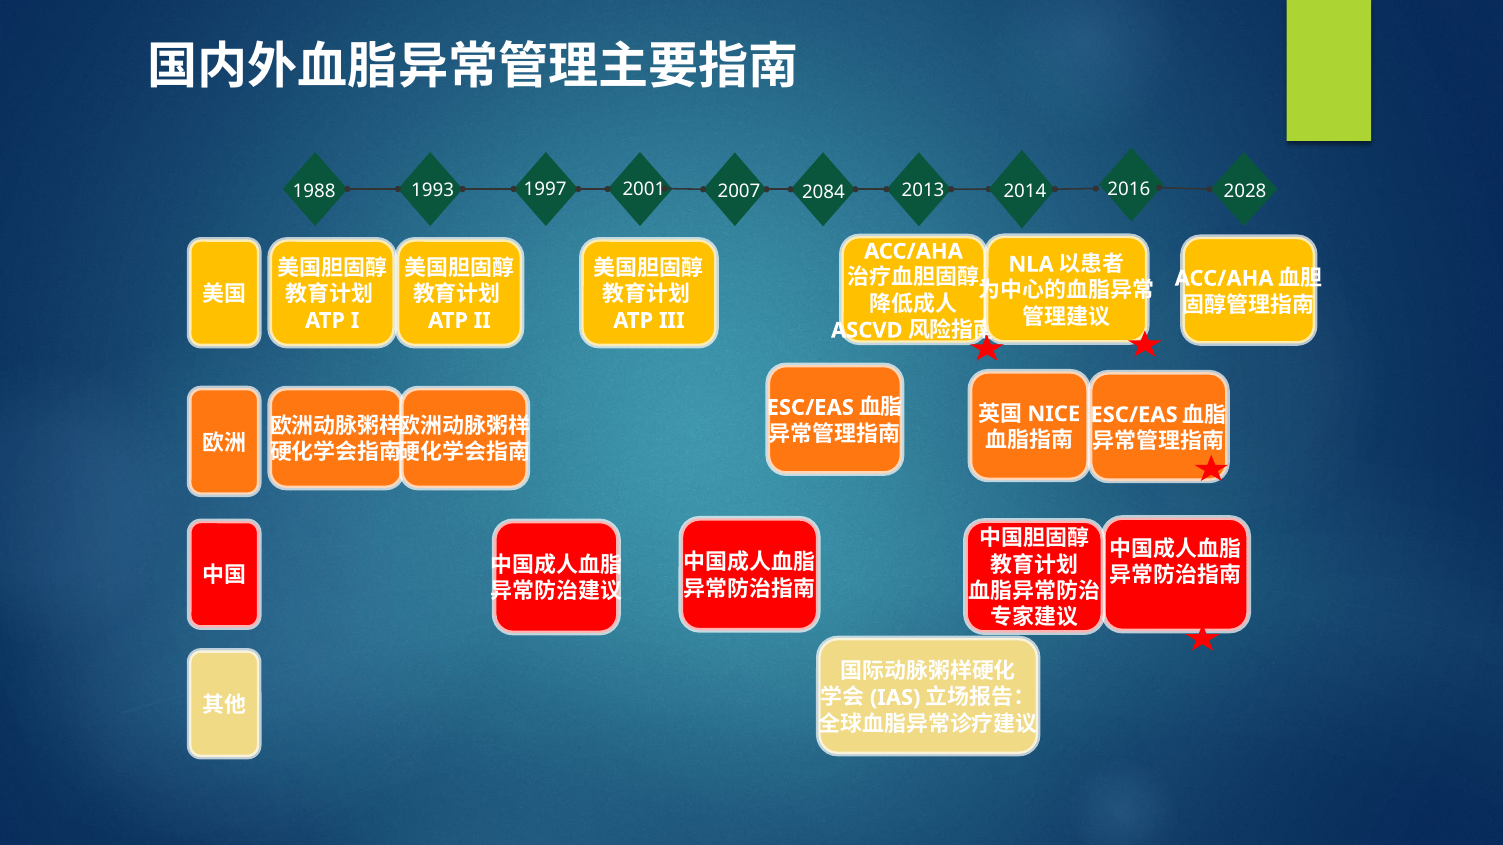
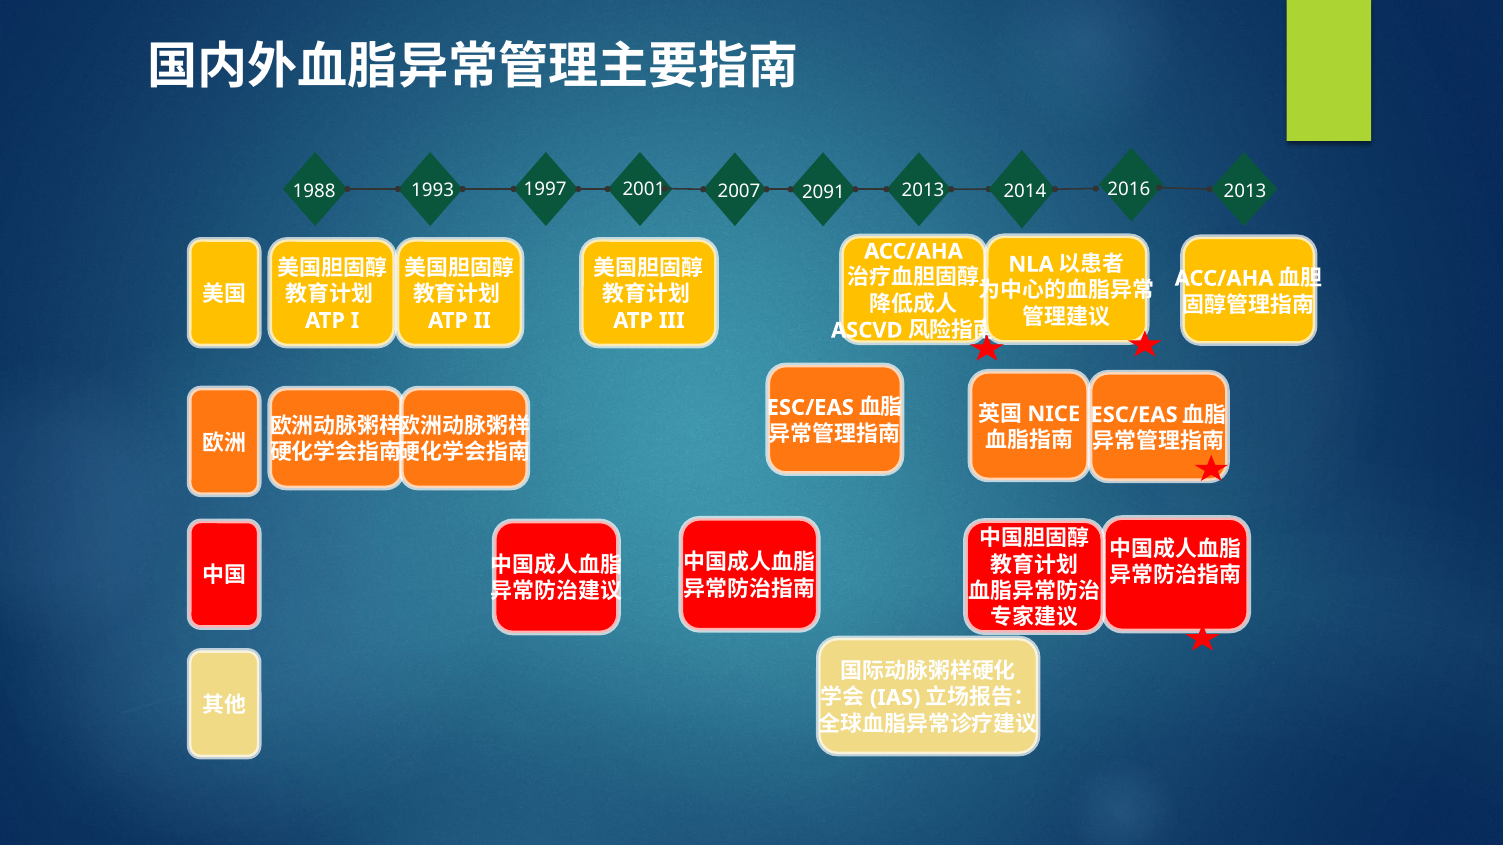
2028: 2028 -> 2013 (1245, 192)
2084: 2084 -> 2091 (823, 192)
